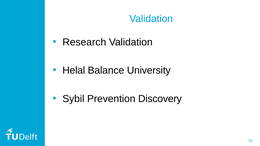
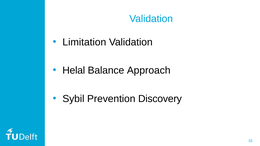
Research: Research -> Limitation (84, 42)
University: University -> Approach (149, 71)
